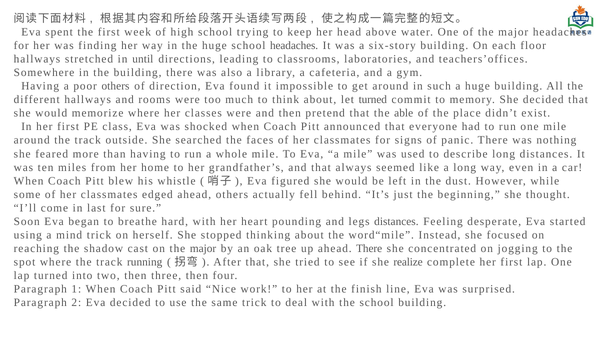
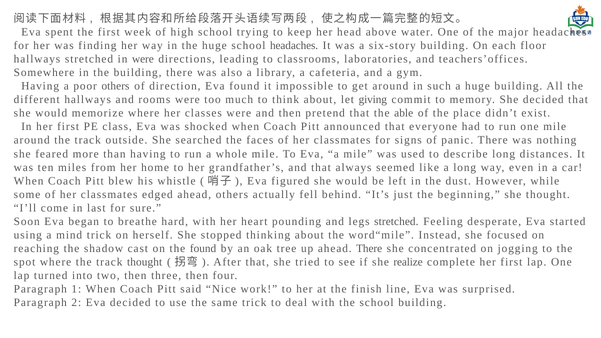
in until: until -> were (143, 59)
let turned: turned -> giving (373, 100)
legs distances: distances -> stretched (396, 221)
on the major: major -> found (203, 248)
track running: running -> thought (145, 262)
